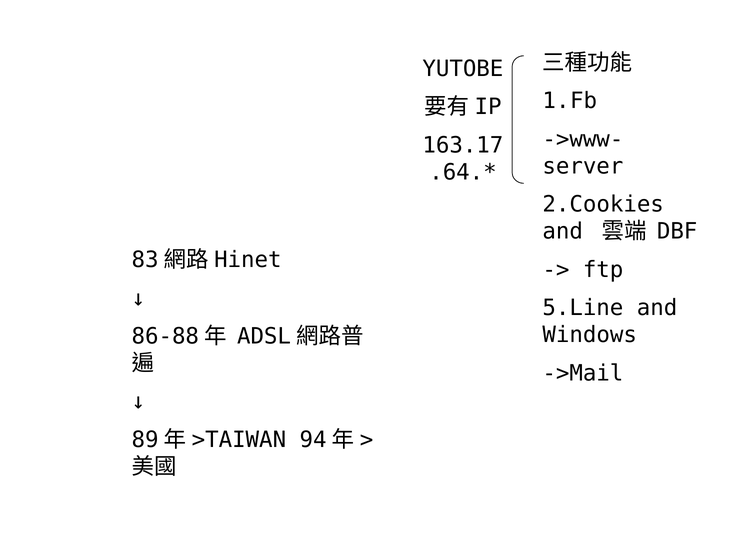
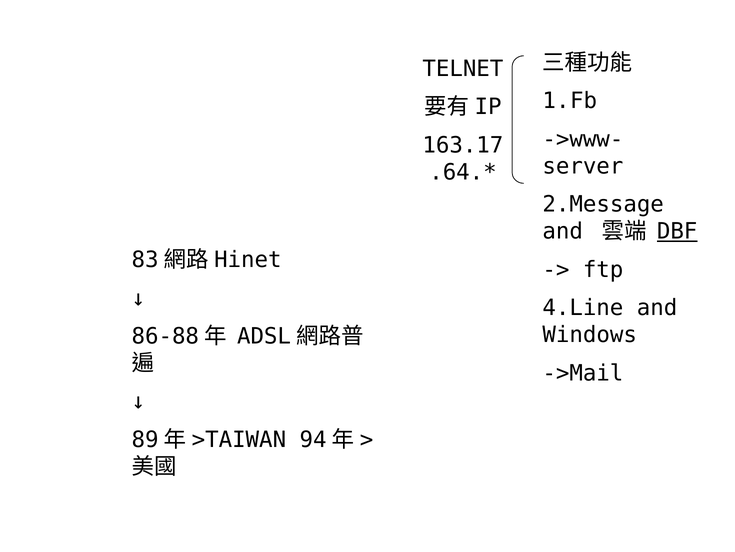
YUTOBE: YUTOBE -> TELNET (463, 69)
2.Cookies: 2.Cookies -> 2.Message (603, 204)
DBF underline: none -> present (677, 231)
5.Line: 5.Line -> 4.Line (583, 307)
